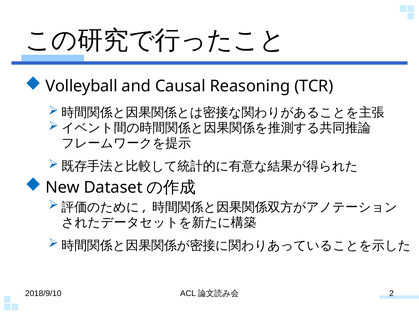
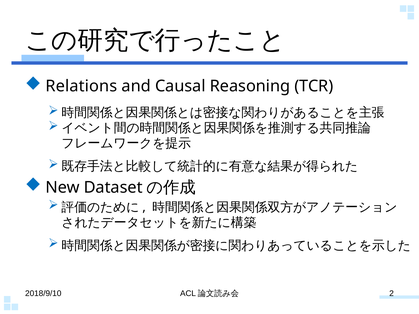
Volleyball: Volleyball -> Relations (81, 86)
